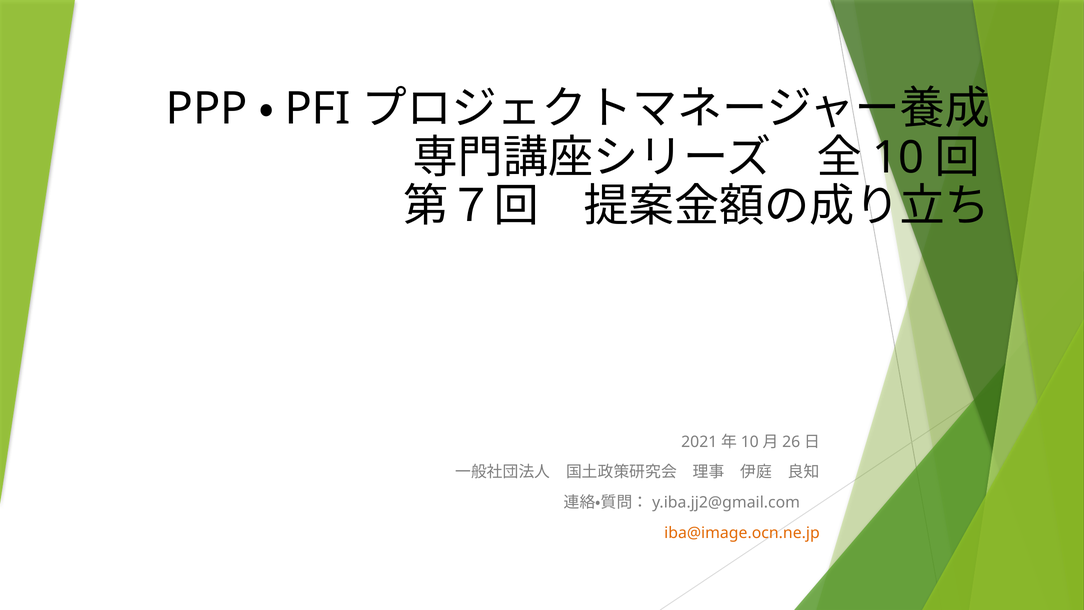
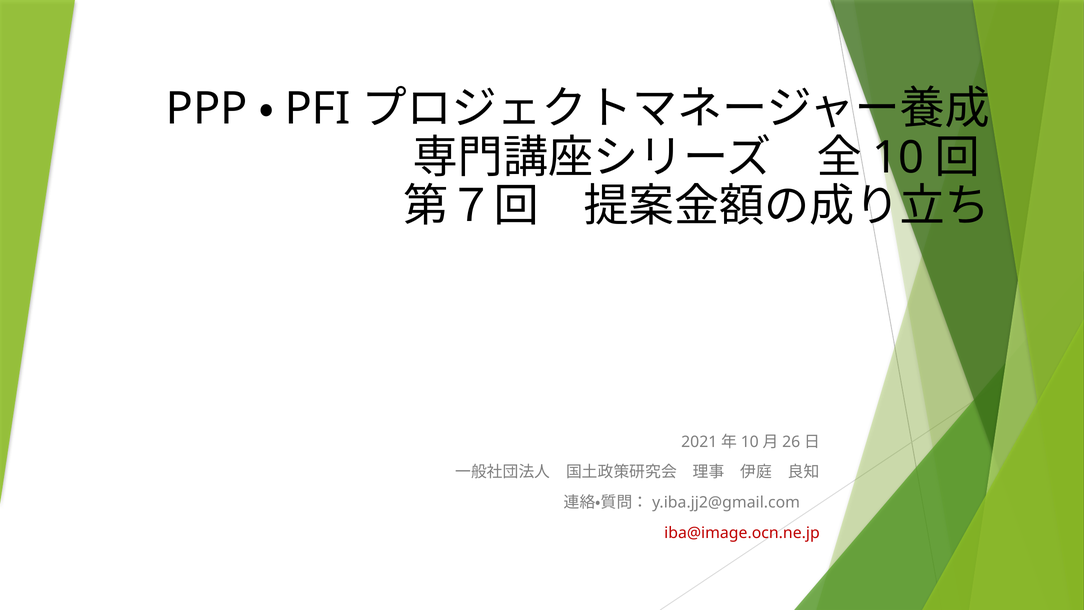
iba@image.ocn.ne.jp colour: orange -> red (742, 533)
